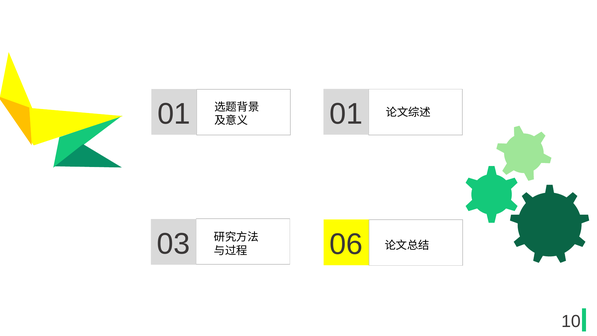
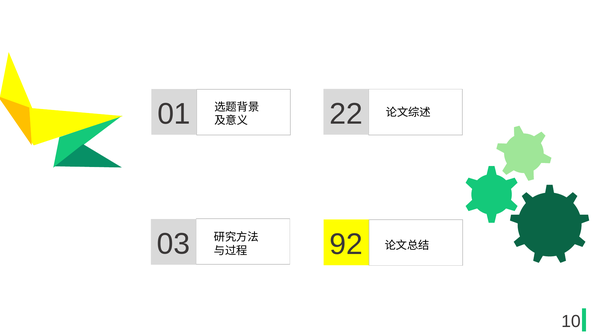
01: 01 -> 22 (346, 114)
06: 06 -> 92 (346, 244)
